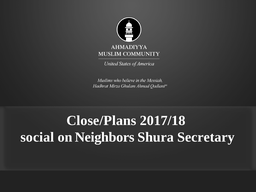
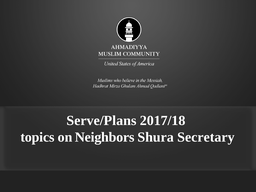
Close/Plans: Close/Plans -> Serve/Plans (101, 120)
social: social -> topics (37, 137)
